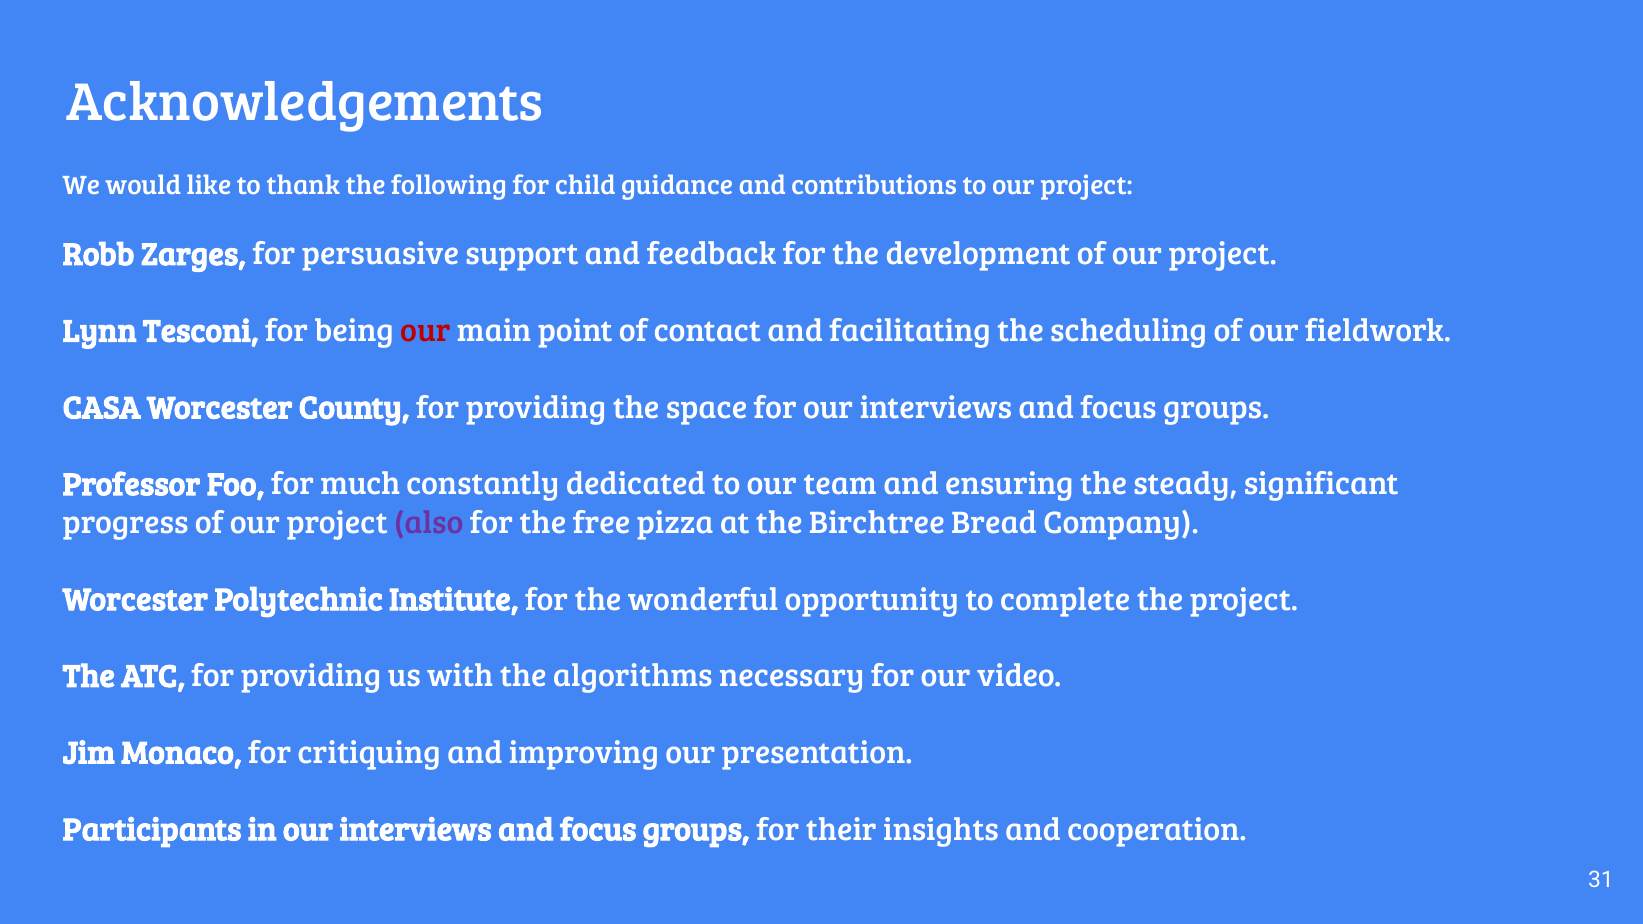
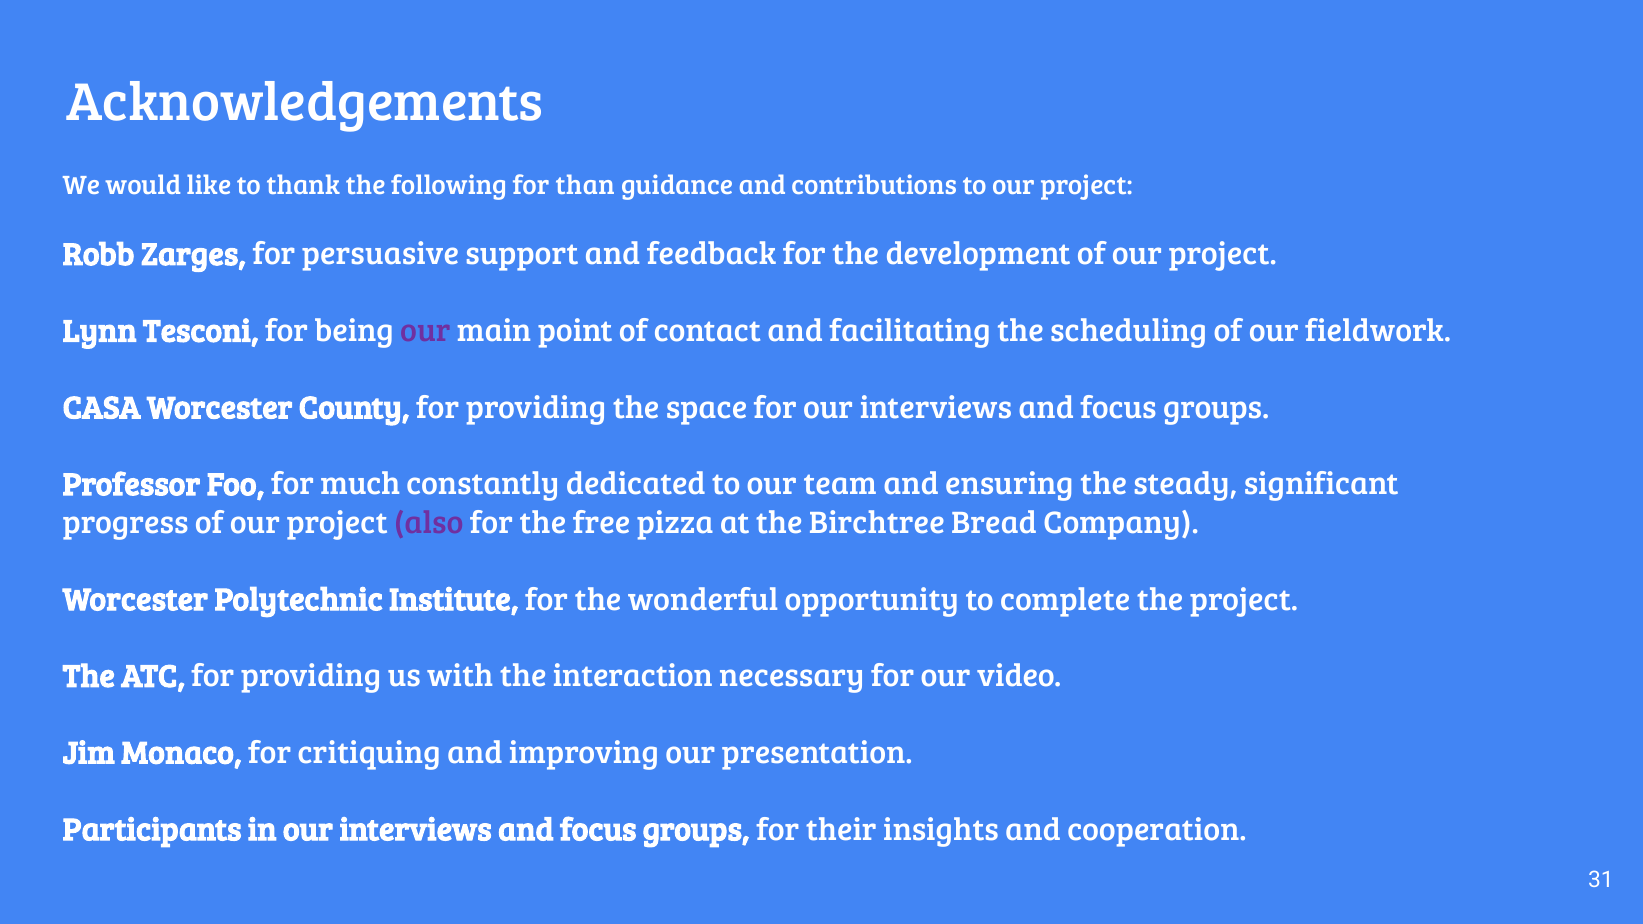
child: child -> than (585, 186)
our colour: red -> purple (425, 331)
algorithms: algorithms -> interaction (633, 676)
